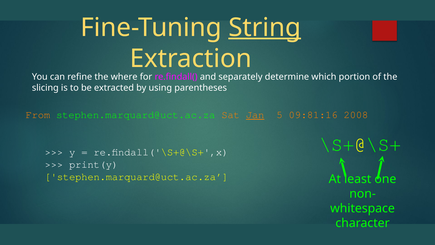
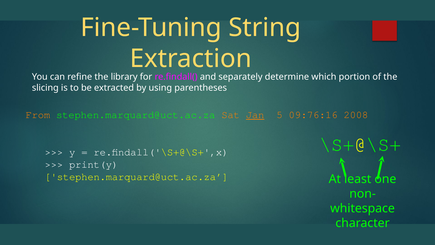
String underline: present -> none (265, 27)
where: where -> library (124, 77)
09:81:16: 09:81:16 -> 09:76:16 (313, 115)
